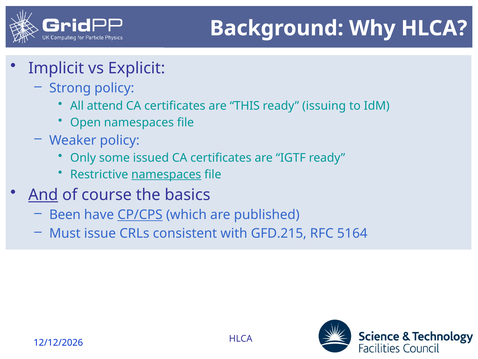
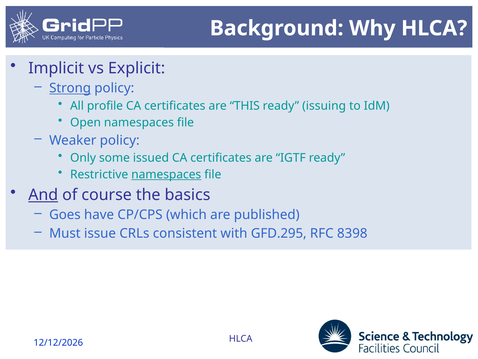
Strong underline: none -> present (70, 88)
attend: attend -> profile (105, 106)
Been: Been -> Goes (65, 215)
CP/CPS underline: present -> none (140, 215)
GFD.215: GFD.215 -> GFD.295 (279, 233)
5164: 5164 -> 8398 (352, 233)
